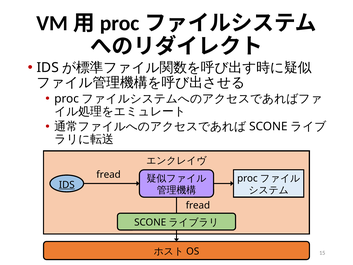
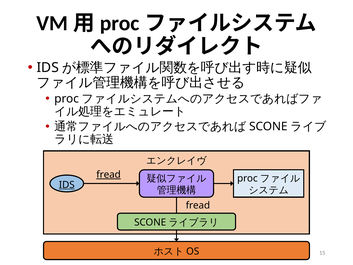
fread underline: none -> present (109, 174)
